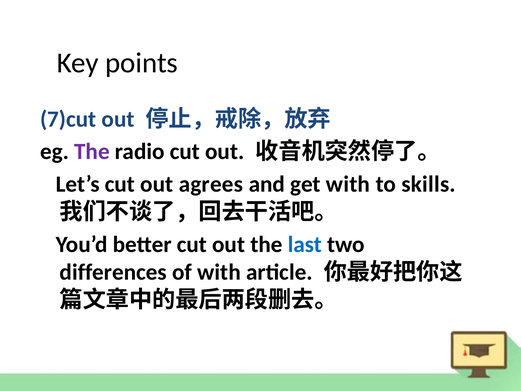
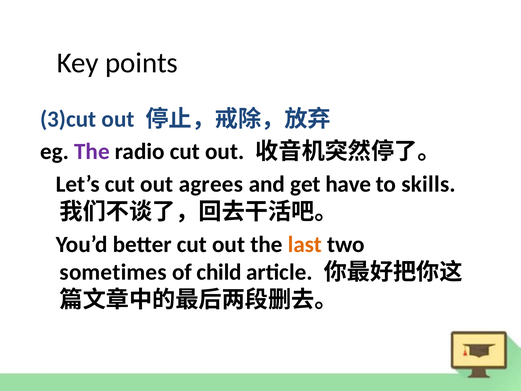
7)cut: 7)cut -> 3)cut (68, 119)
get with: with -> have (348, 184)
last colour: blue -> orange (305, 244)
differences: differences -> sometimes (113, 272)
of with: with -> child (219, 272)
